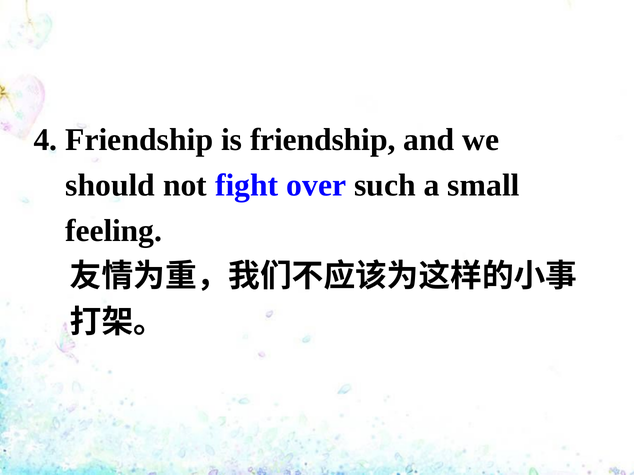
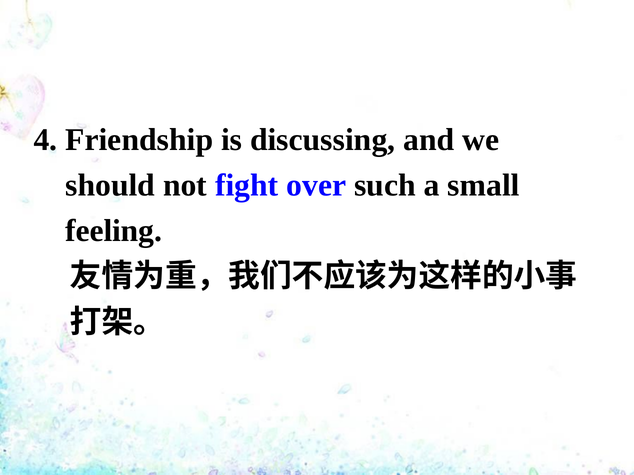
is friendship: friendship -> discussing (323, 140)
